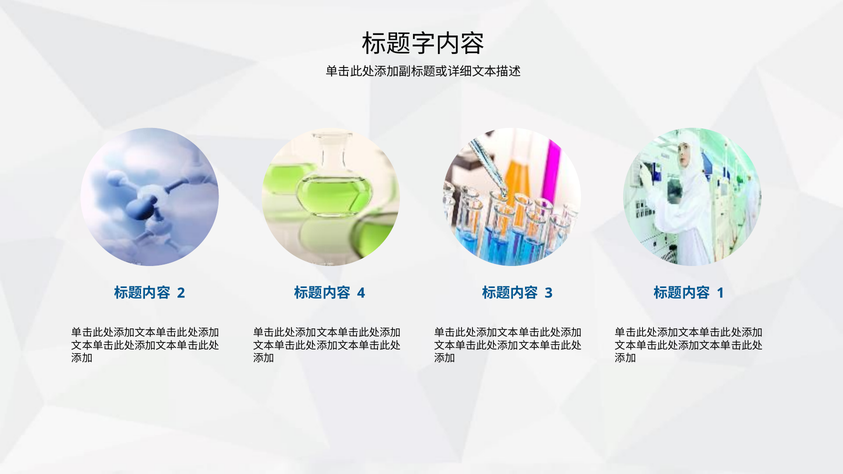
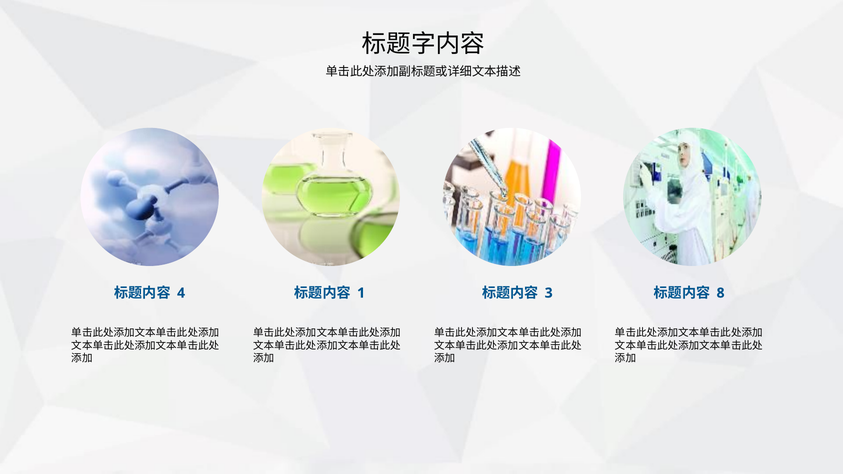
2: 2 -> 4 (181, 293)
4: 4 -> 1 (361, 293)
1: 1 -> 8 (721, 293)
